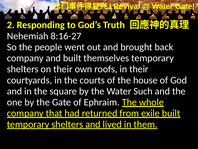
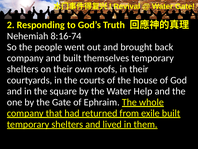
8:16-27: 8:16-27 -> 8:16-74 (66, 36)
Such: Such -> Help (143, 91)
